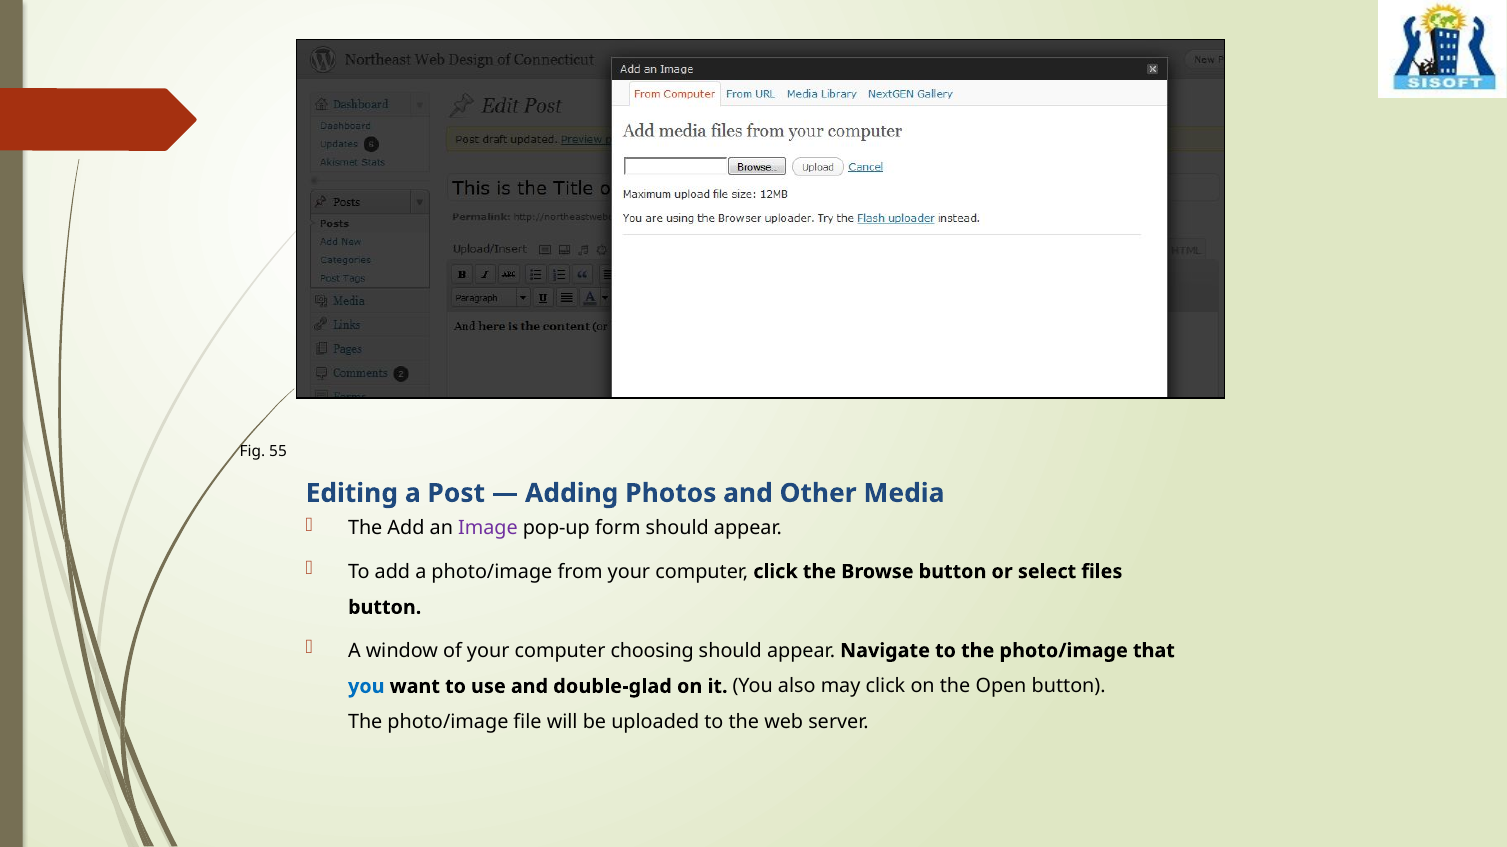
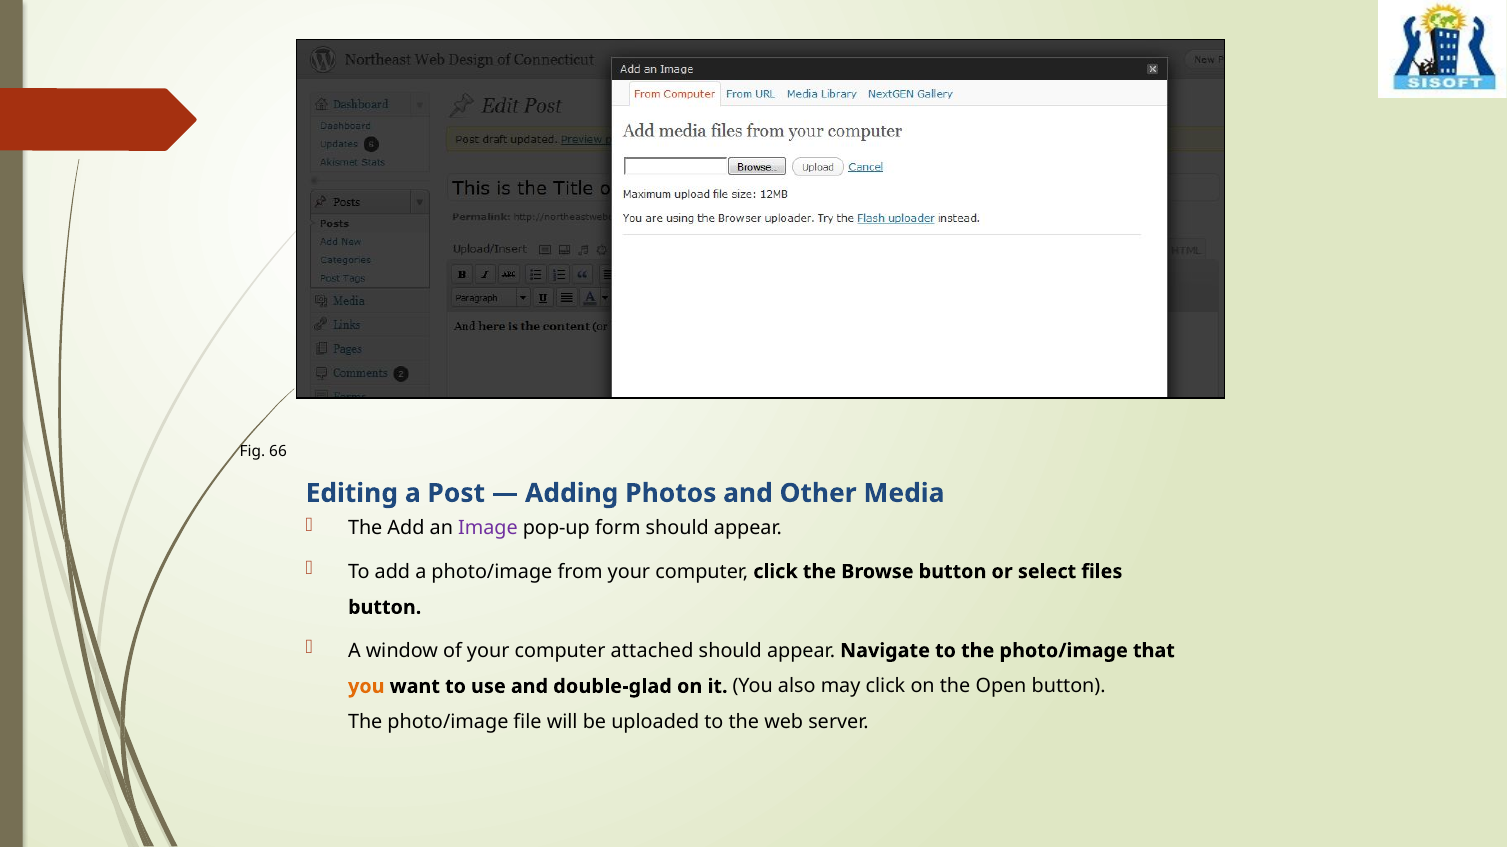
55: 55 -> 66 (278, 452)
choosing: choosing -> attached (652, 651)
you colour: blue -> orange (366, 687)
